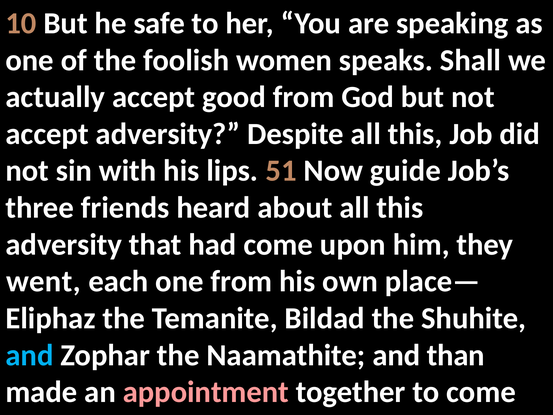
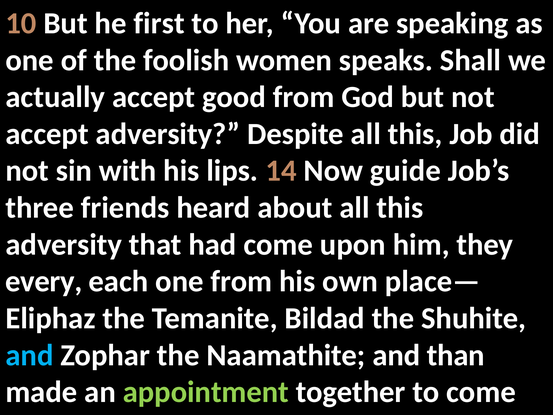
safe: safe -> first (159, 23)
51: 51 -> 14 (281, 171)
went: went -> every (44, 281)
appointment colour: pink -> light green (206, 392)
